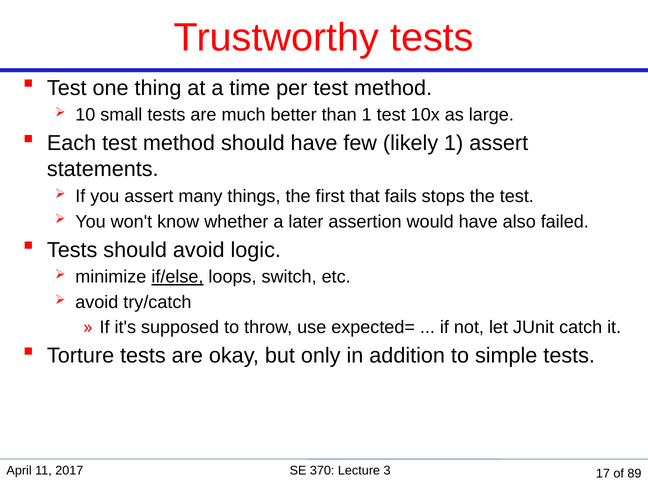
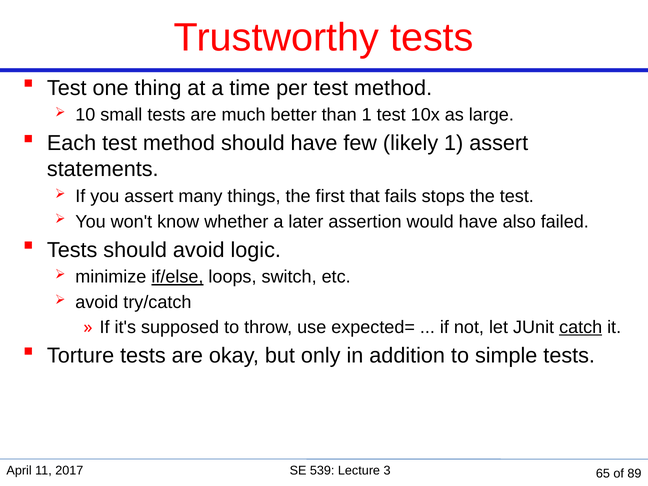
catch underline: none -> present (581, 327)
370: 370 -> 539 (322, 471)
17: 17 -> 65 (603, 473)
